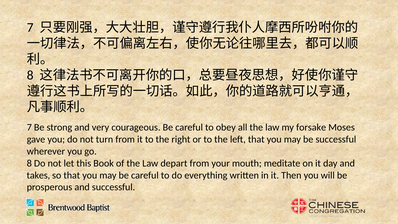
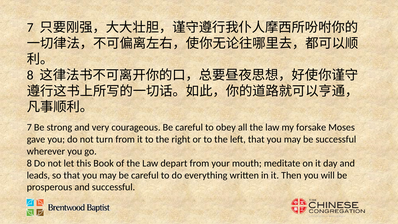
takes: takes -> leads (38, 175)
